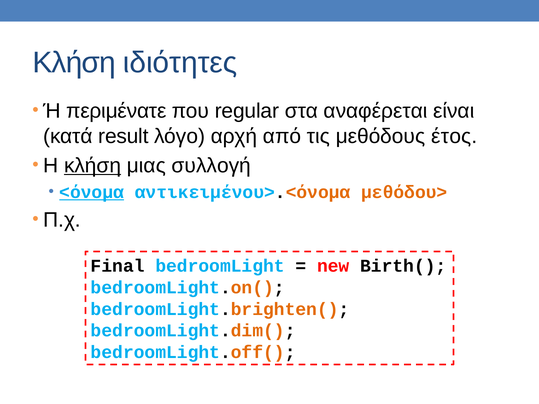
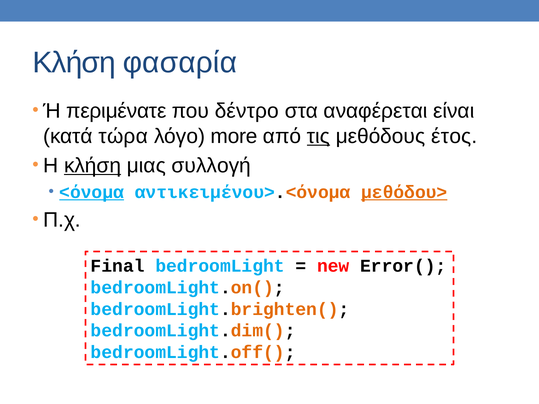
ιδιότητες: ιδιότητες -> φασαρία (180, 63)
regular: regular -> δέντρο (247, 111)
result: result -> τώρα (123, 136)
αρχή: αρχή -> more (234, 136)
τις underline: none -> present (318, 136)
μεθόδου> underline: none -> present (404, 192)
Birth(: Birth( -> Error( (403, 266)
